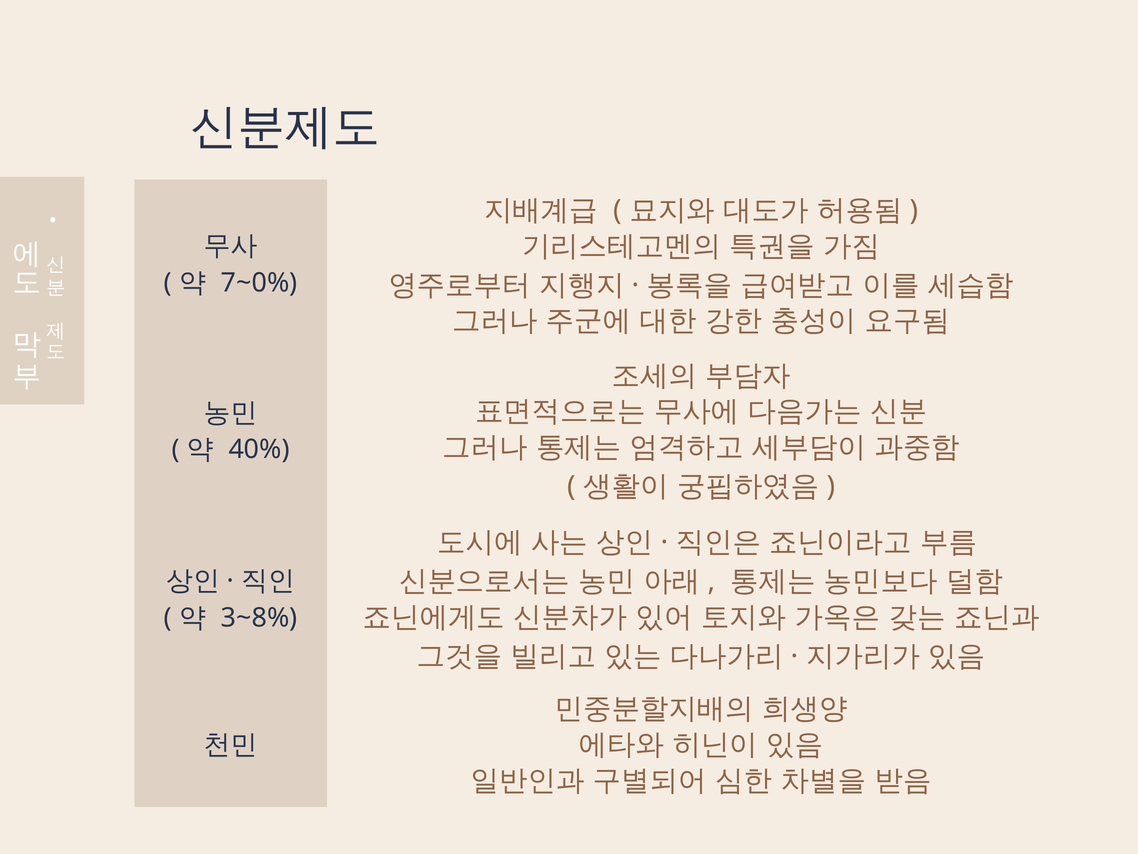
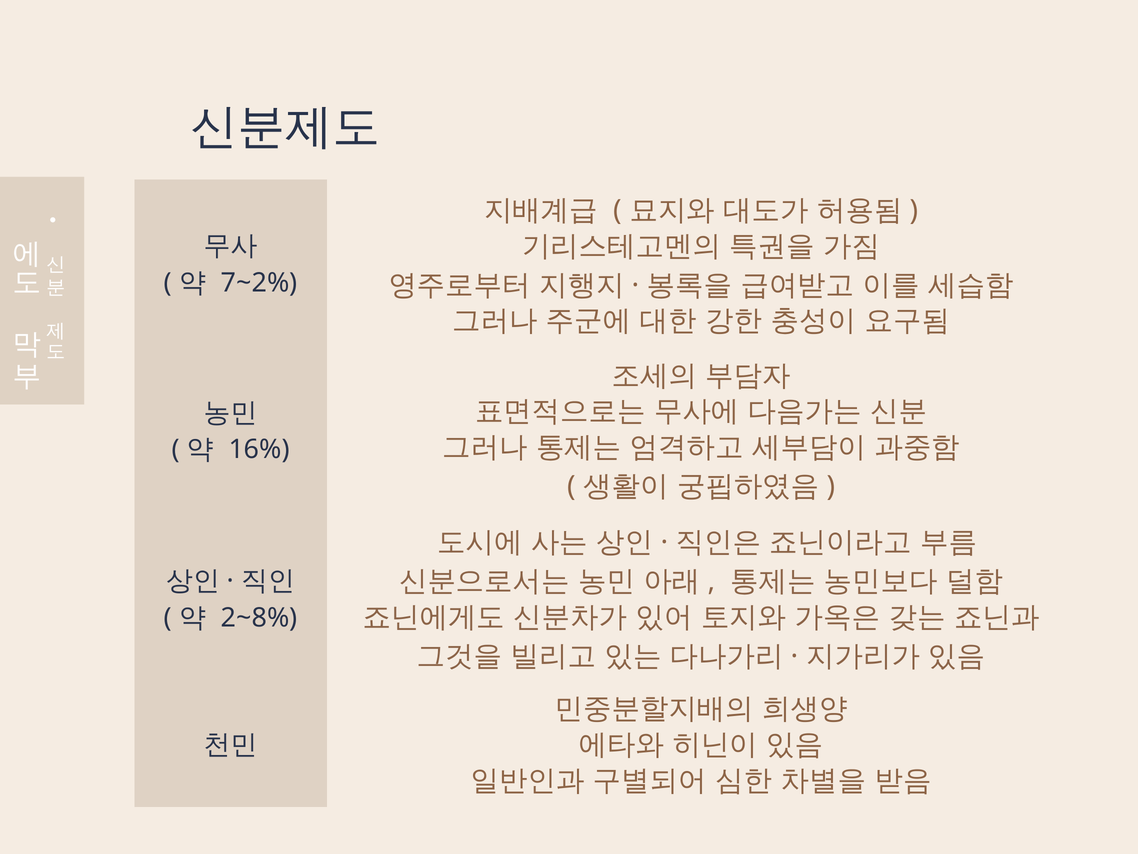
7~0%: 7~0% -> 7~2% (259, 283)
40%: 40% -> 16% (259, 449)
3~8%: 3~8% -> 2~8% (259, 618)
